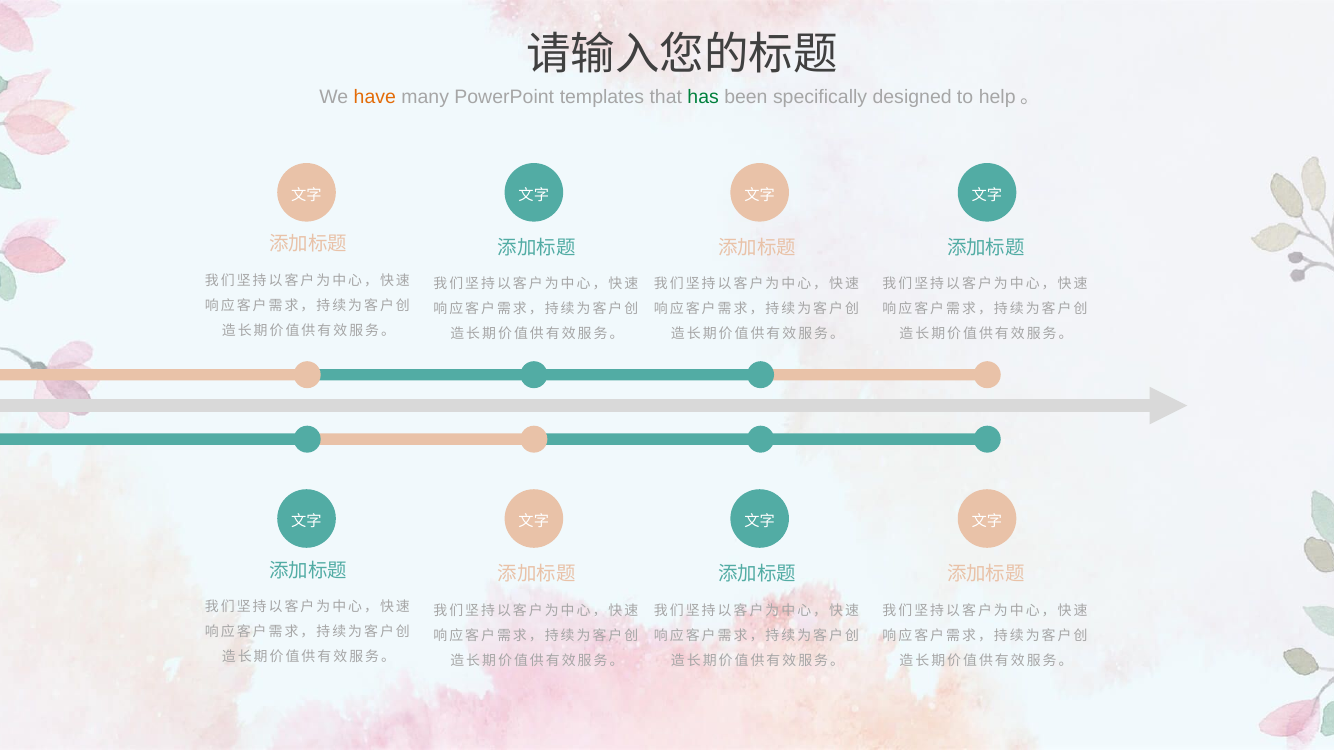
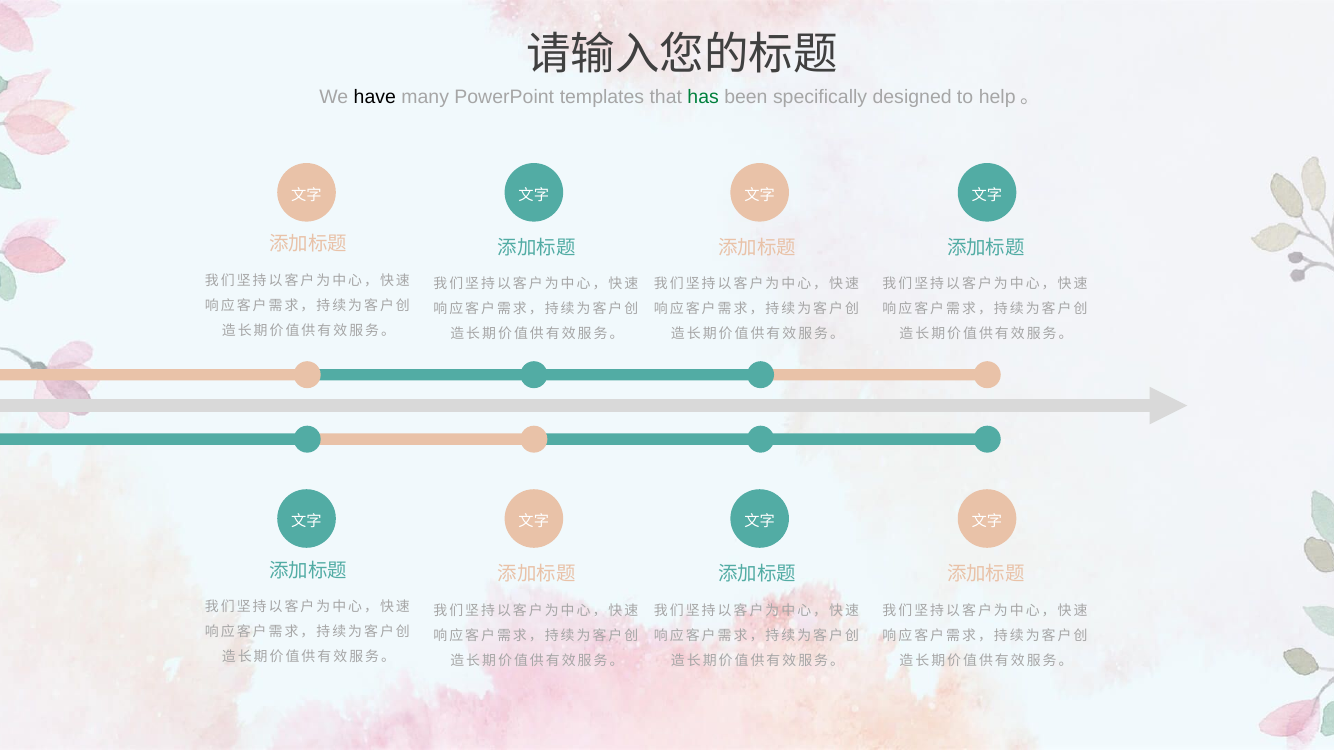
have colour: orange -> black (375, 97)
